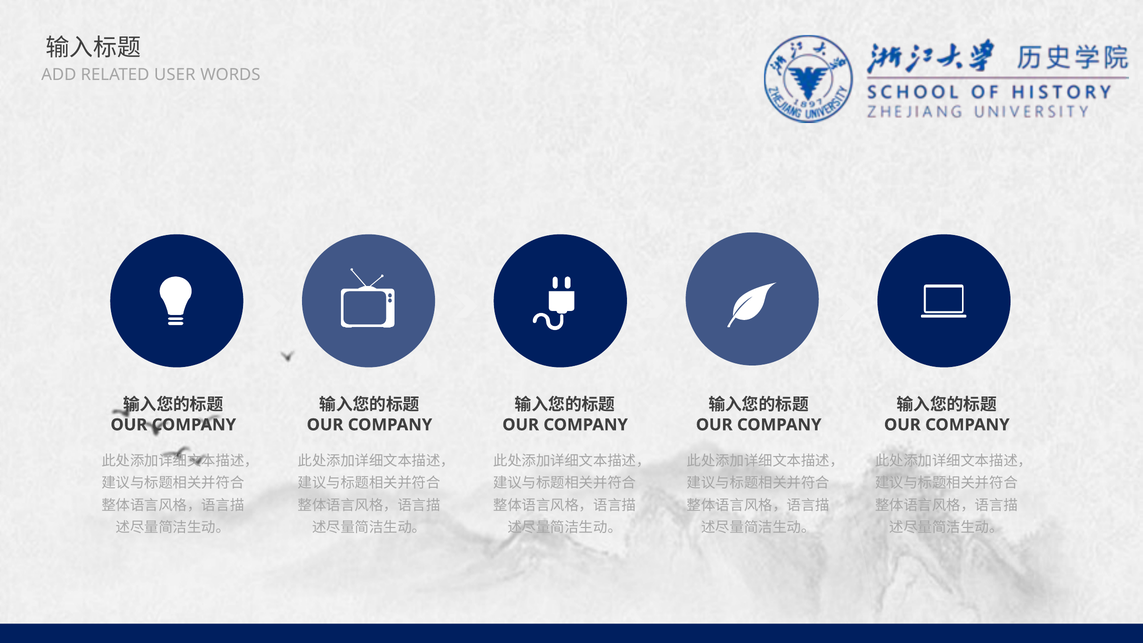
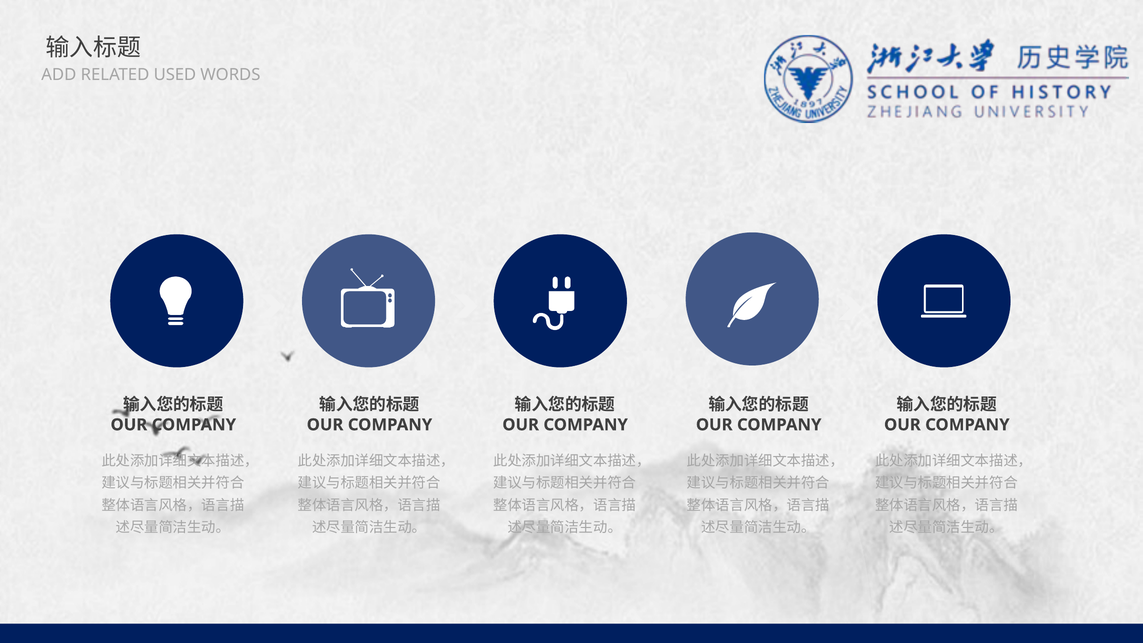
USER: USER -> USED (175, 75)
